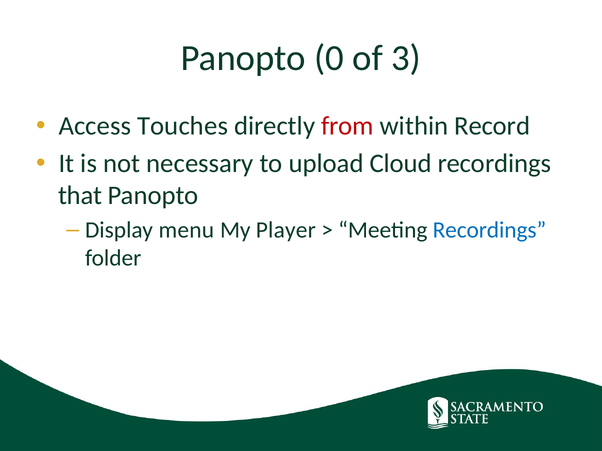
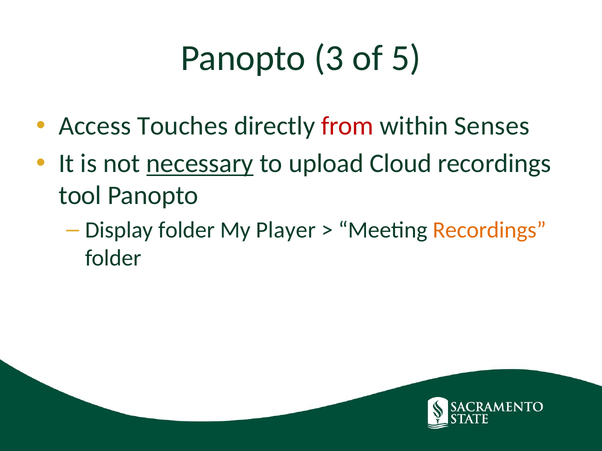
0: 0 -> 3 (329, 58)
3: 3 -> 5 (406, 58)
Record: Record -> Senses (492, 126)
necessary underline: none -> present (200, 164)
that: that -> tool (80, 196)
Display menu: menu -> folder (186, 230)
Recordings colour: blue -> orange (489, 230)
